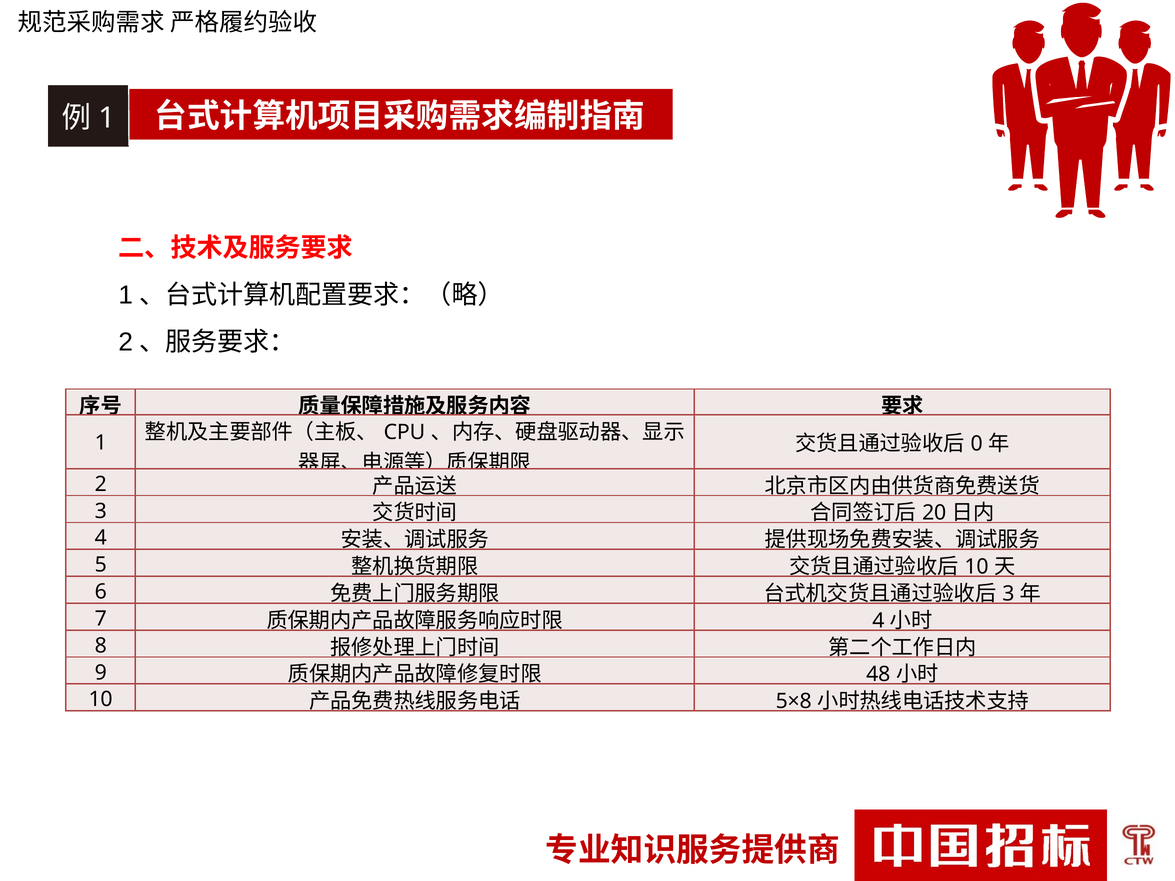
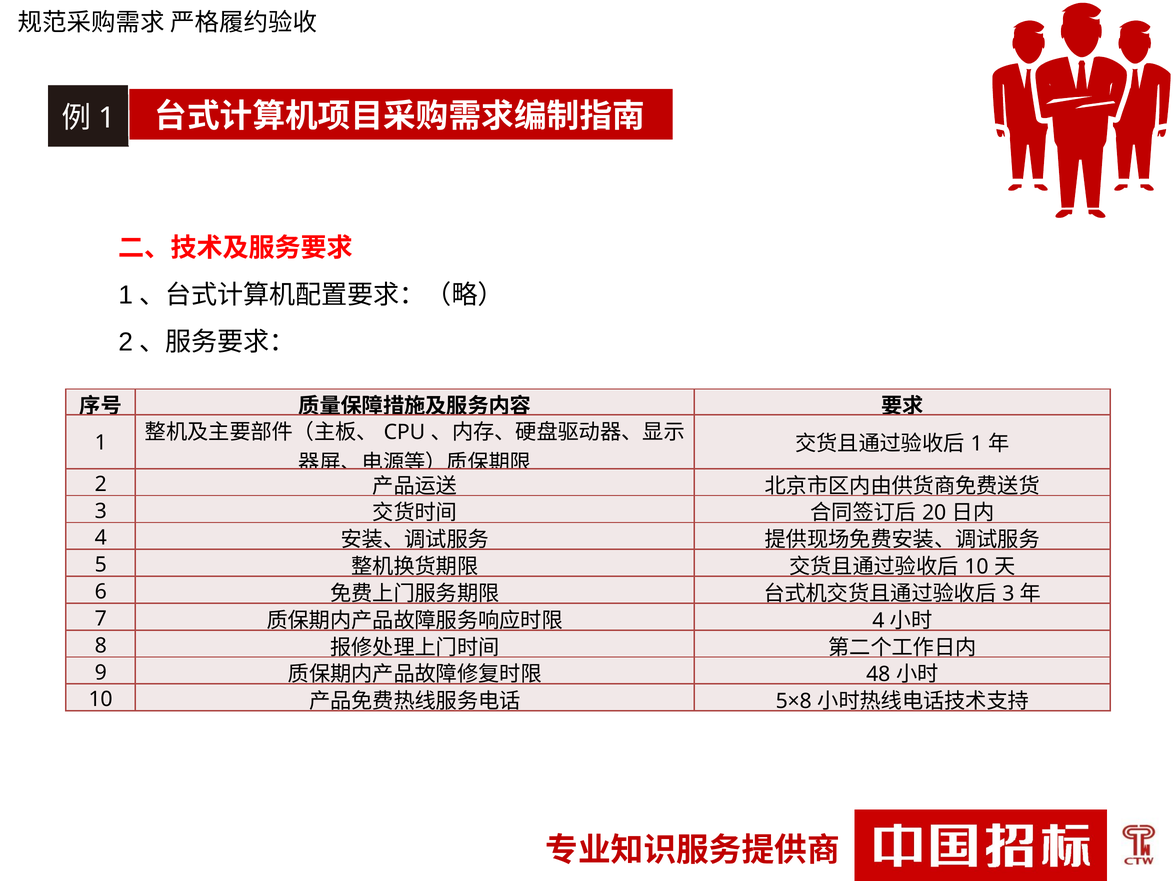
0: 0 -> 1 (977, 444)
